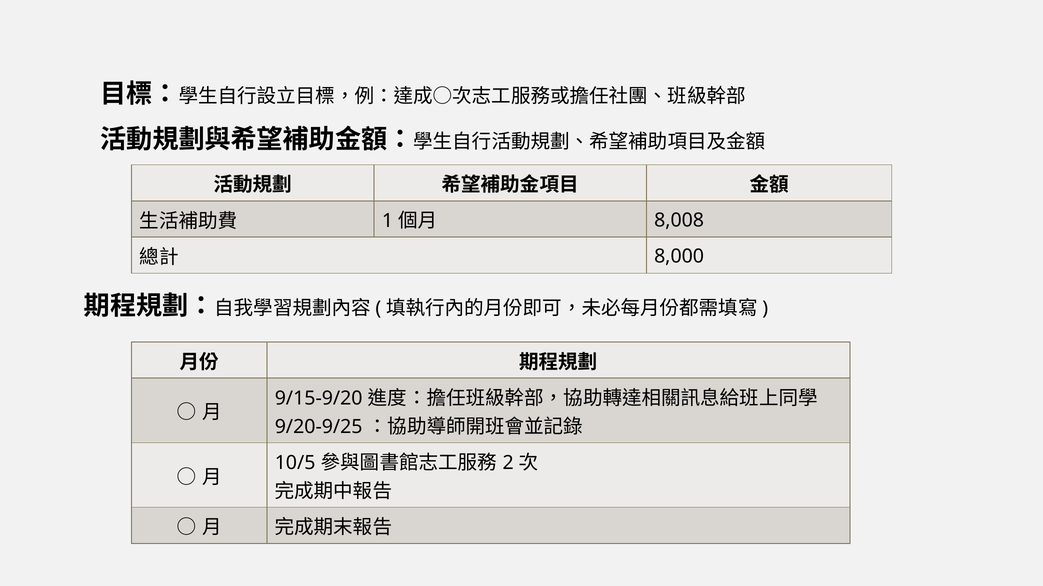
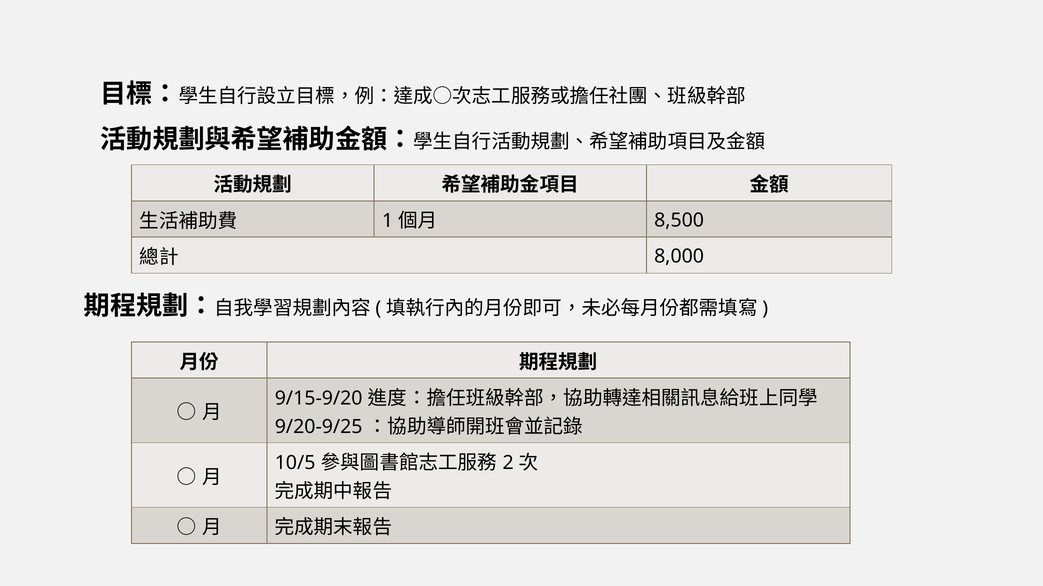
8,008: 8,008 -> 8,500 (679, 220)
